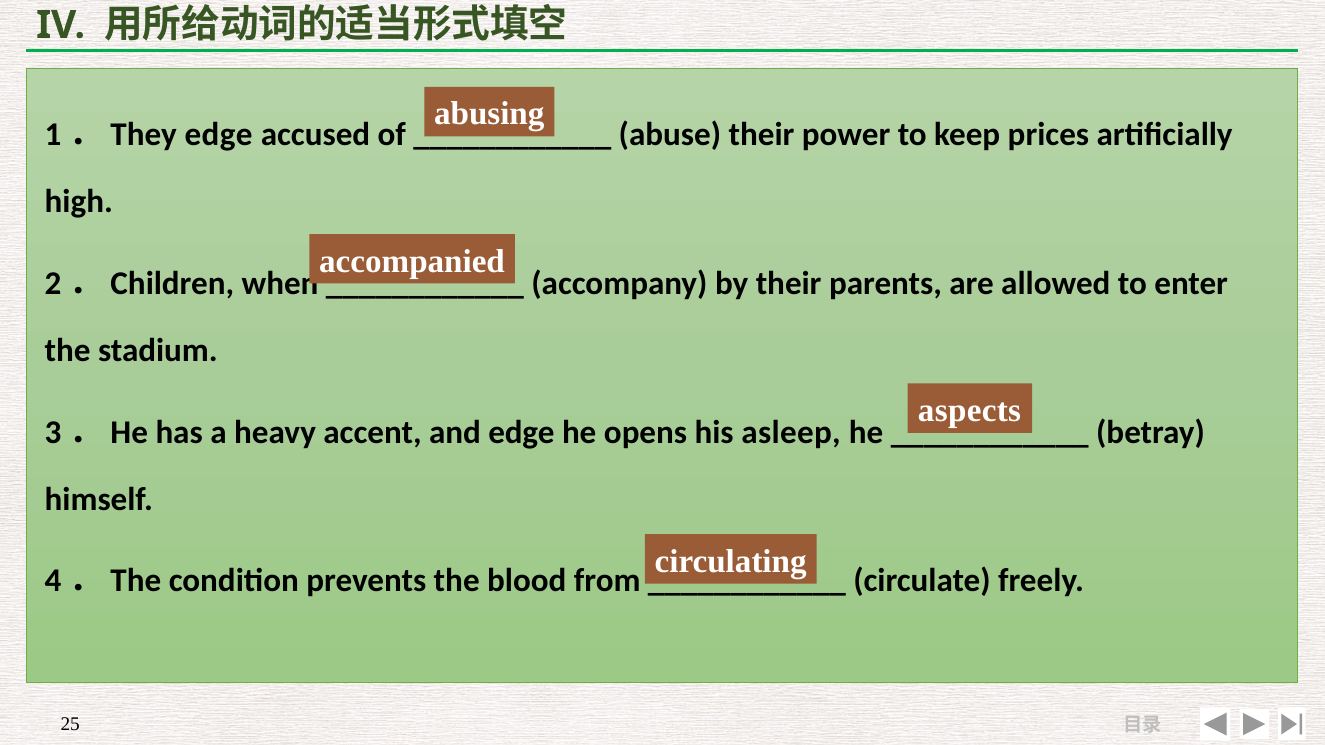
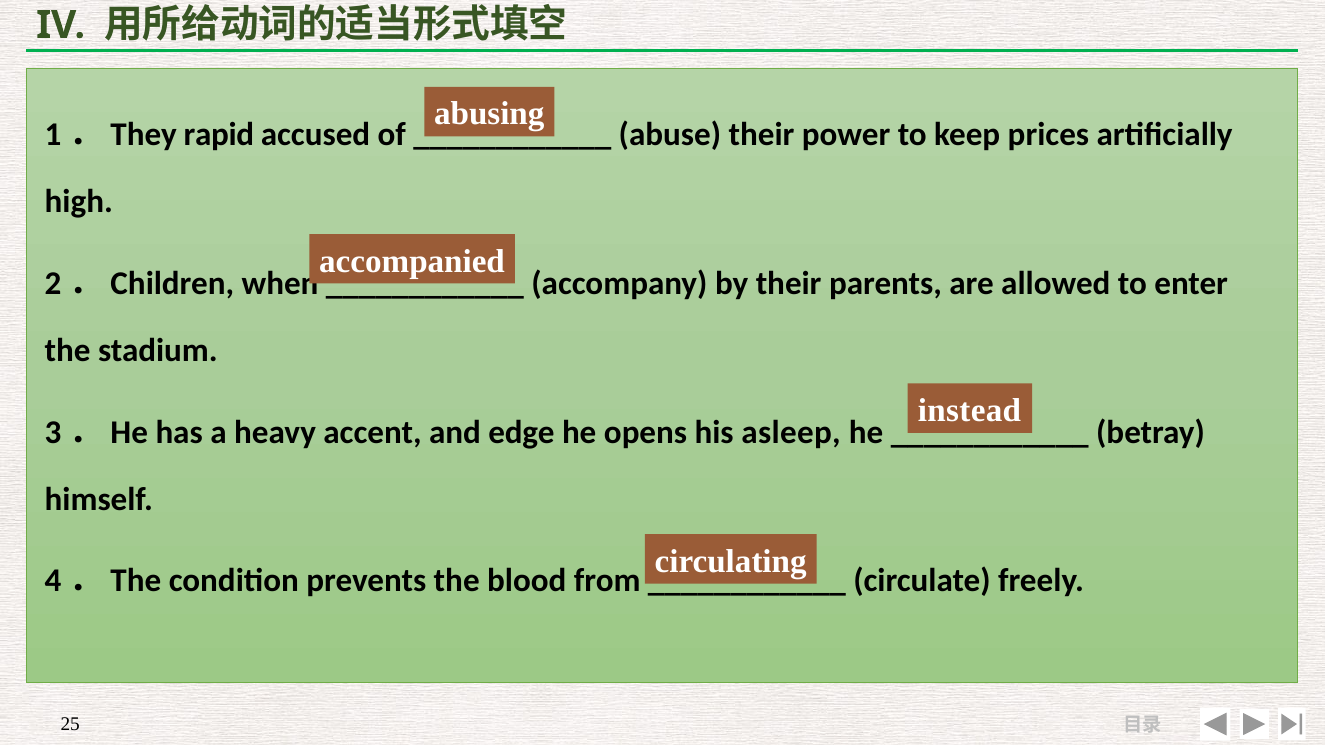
1．They edge: edge -> rapid (219, 134)
aspects: aspects -> instead (970, 411)
